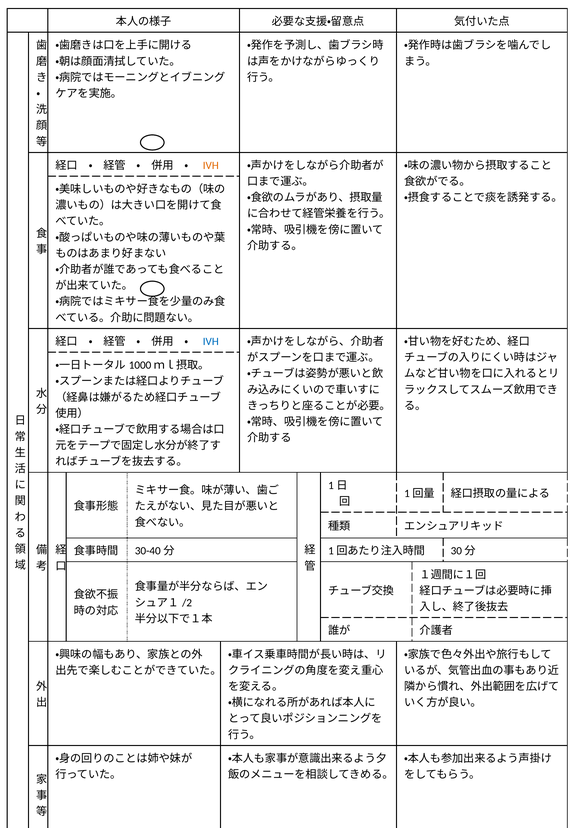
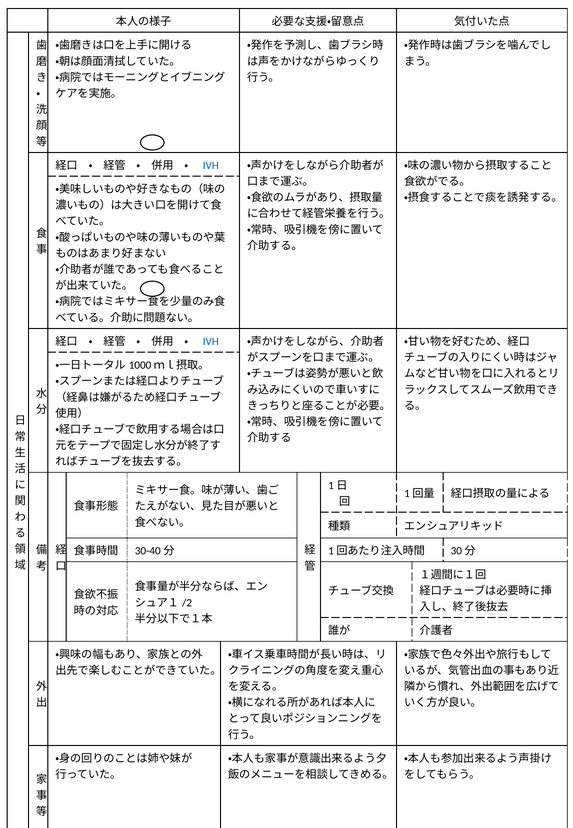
IVH colour: orange -> blue (211, 165)
